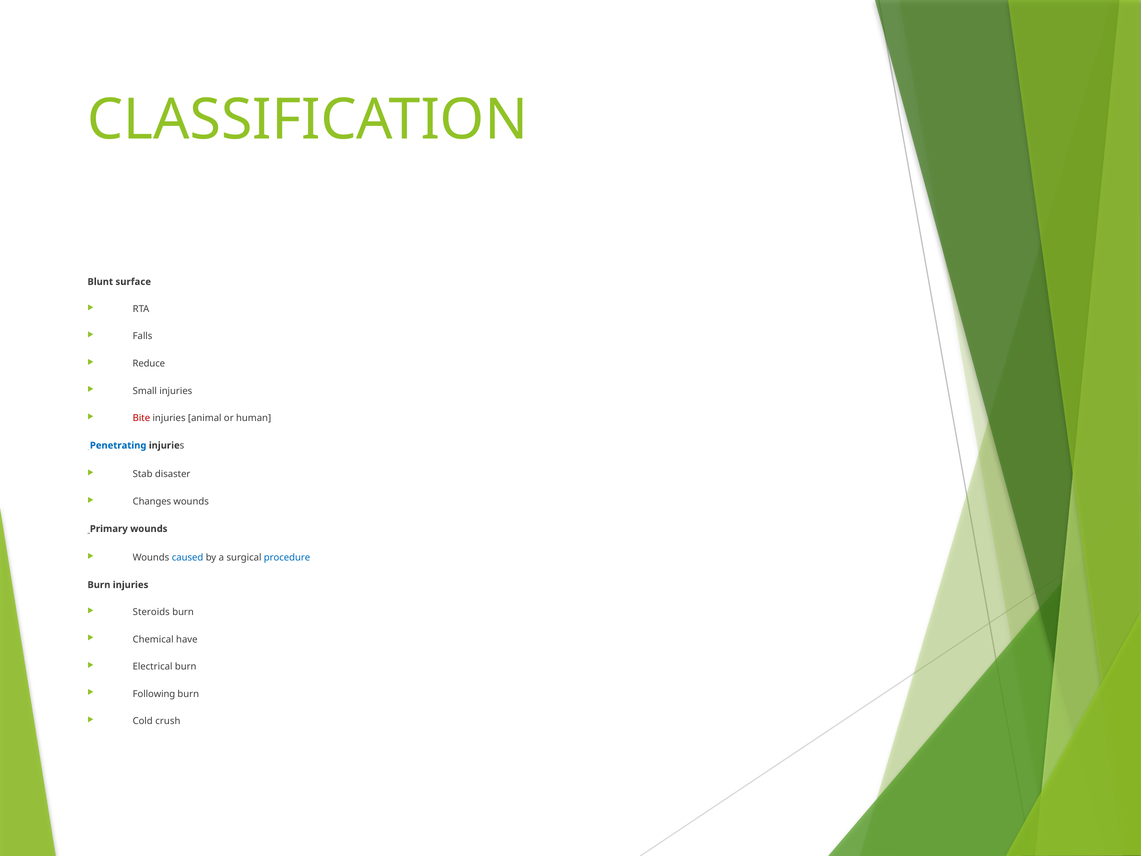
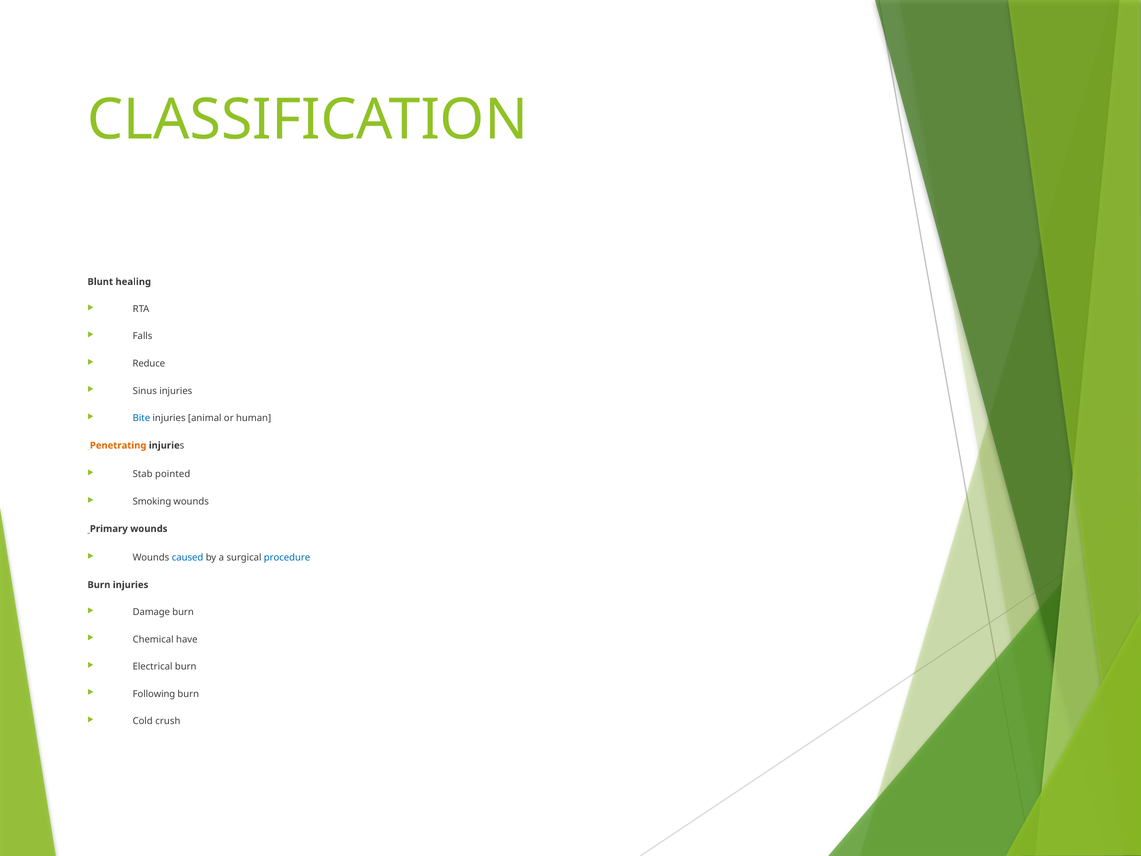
surface: surface -> healing (133, 282)
Small: Small -> Sinus (145, 391)
Bite colour: red -> blue (141, 418)
Penetrating colour: blue -> orange (118, 445)
disaster: disaster -> pointed (173, 474)
Changes: Changes -> Smoking (152, 501)
Steroids: Steroids -> Damage (151, 612)
